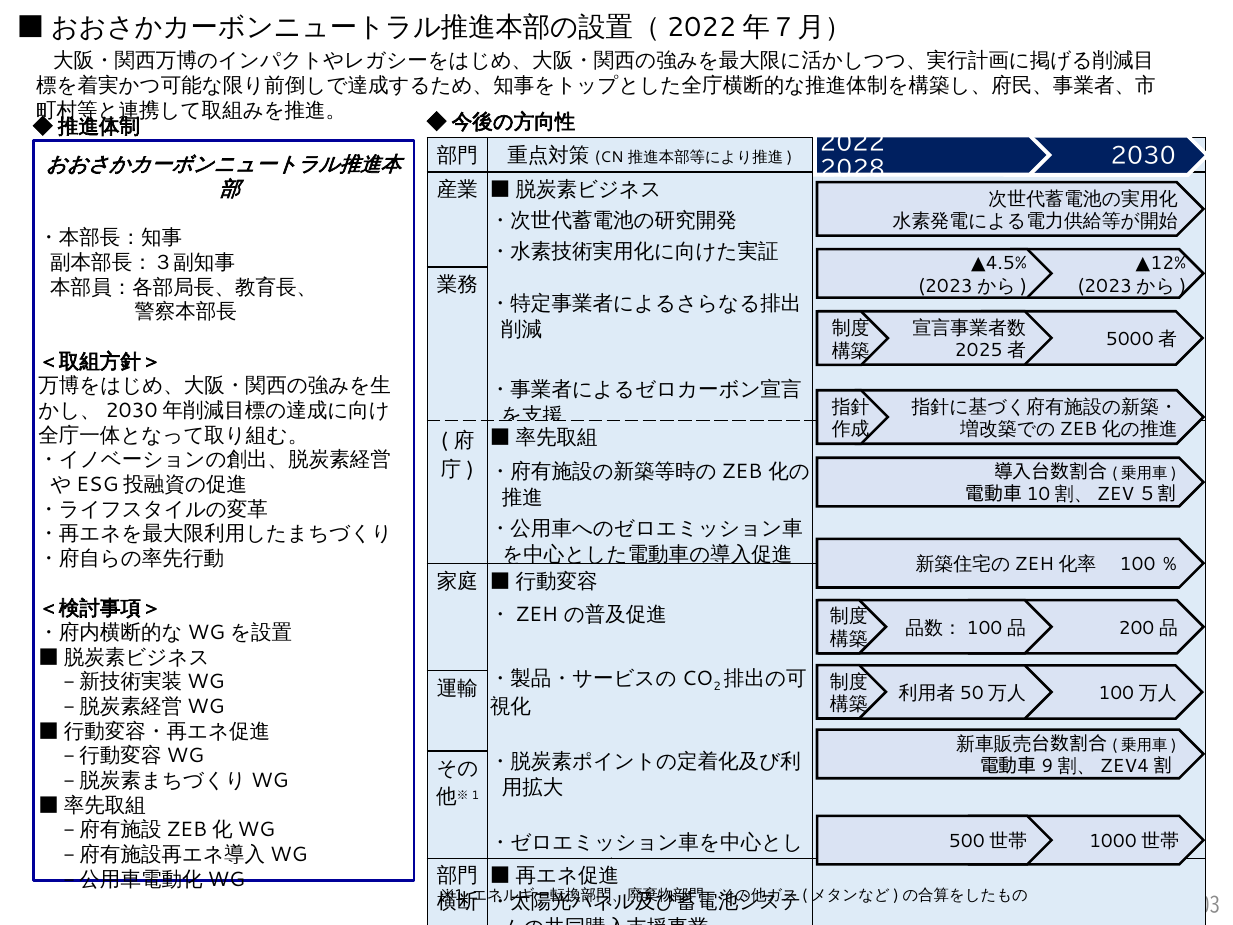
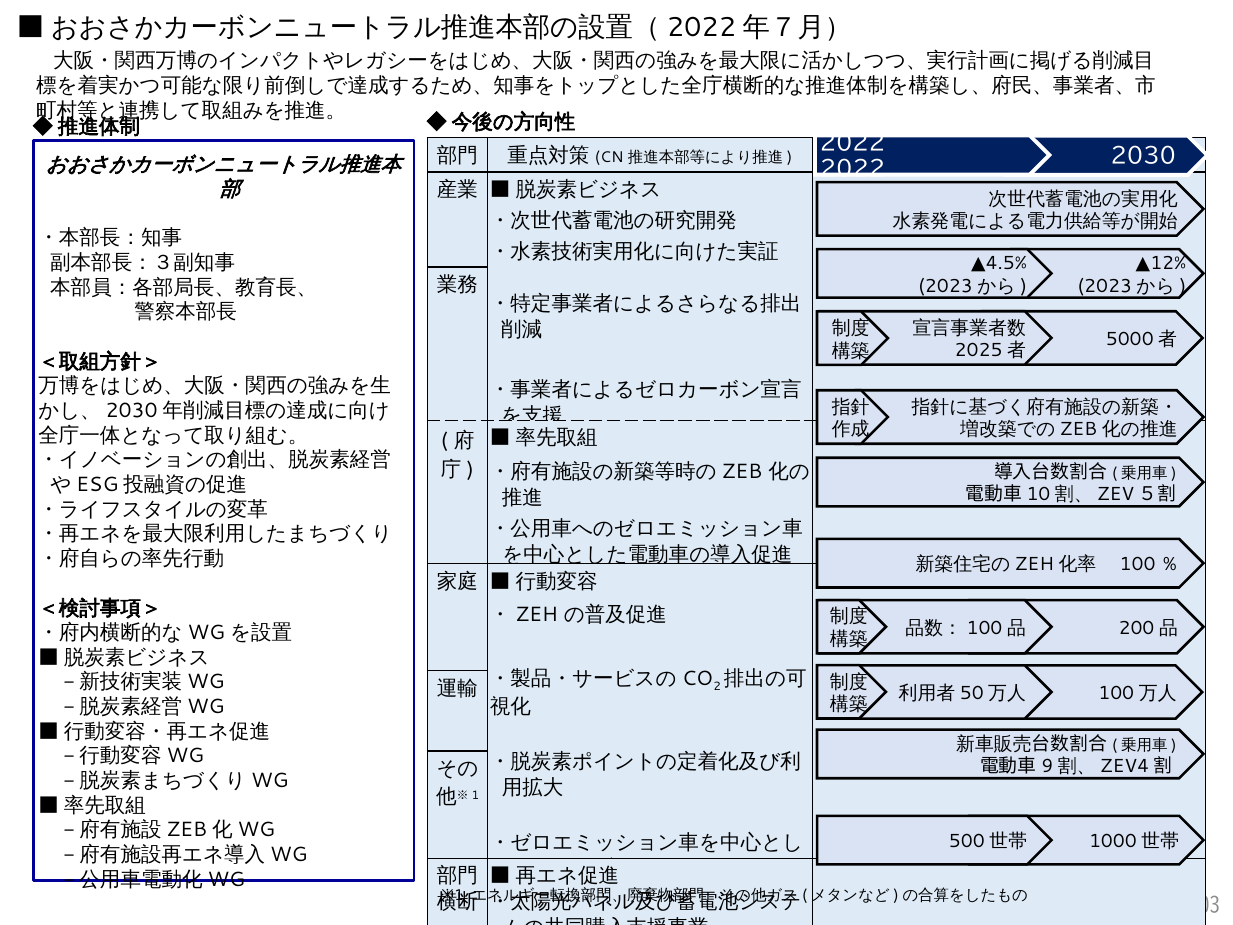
2028: 2028 -> 2022 (853, 169)
